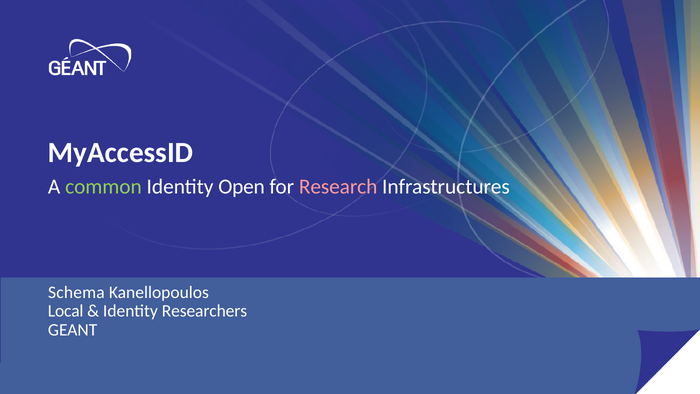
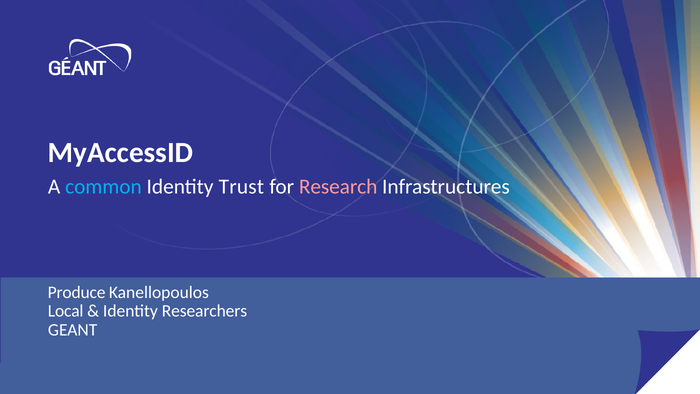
common colour: light green -> light blue (103, 186)
Open: Open -> Trust (241, 186)
Schema: Schema -> Produce (77, 292)
